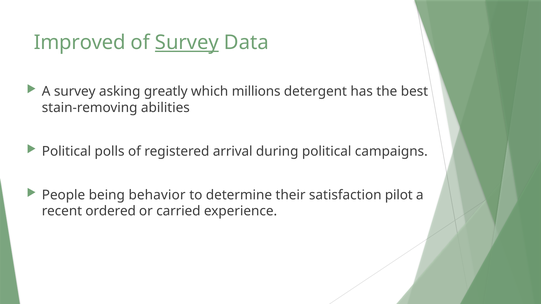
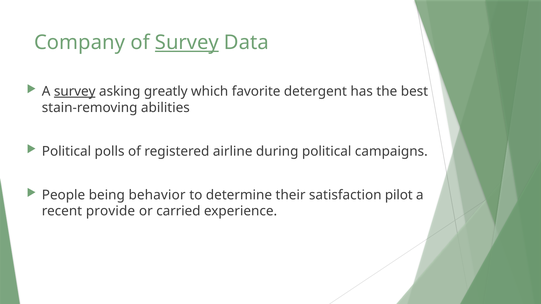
Improved: Improved -> Company (80, 43)
survey underline: none -> present (75, 91)
millions: millions -> favorite (256, 91)
arrival: arrival -> airline (233, 151)
ordered: ordered -> provide (110, 211)
